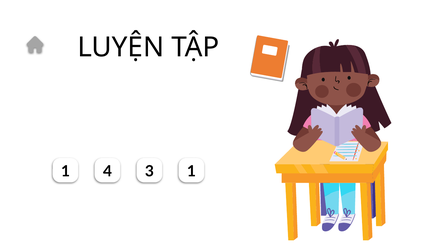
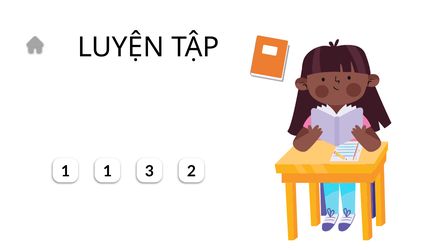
1 4: 4 -> 1 (107, 171)
3 1: 1 -> 2 (191, 171)
